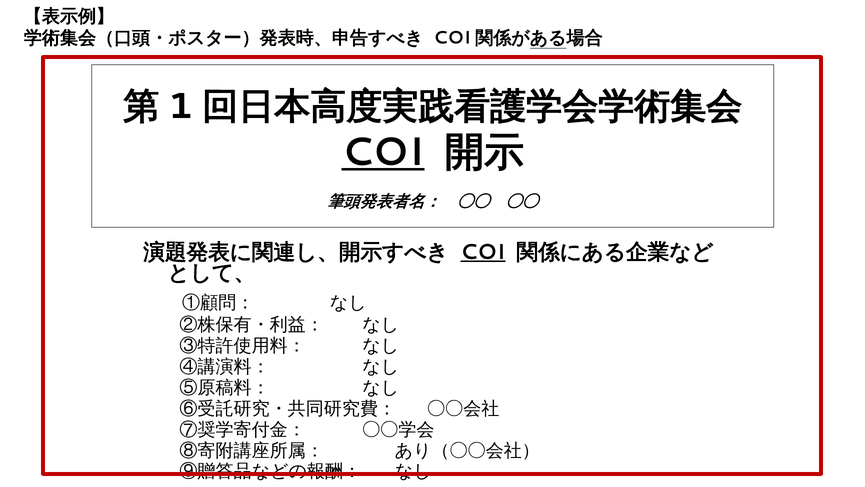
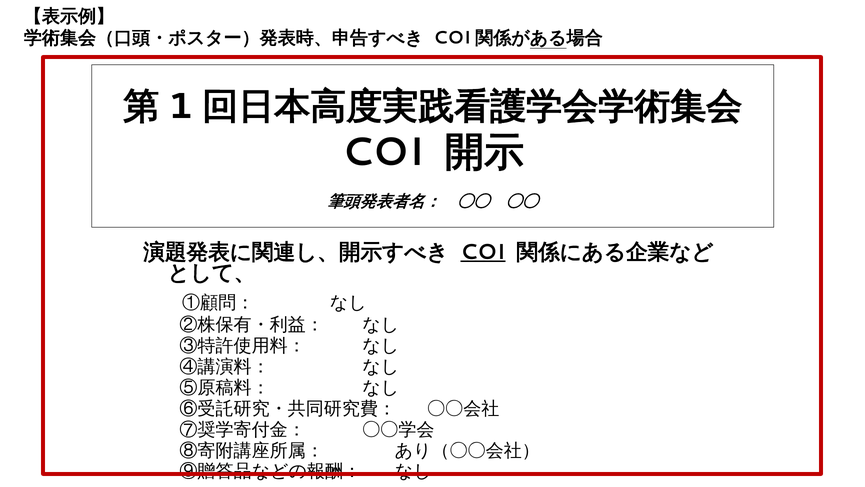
COI underline: present -> none (383, 152)
